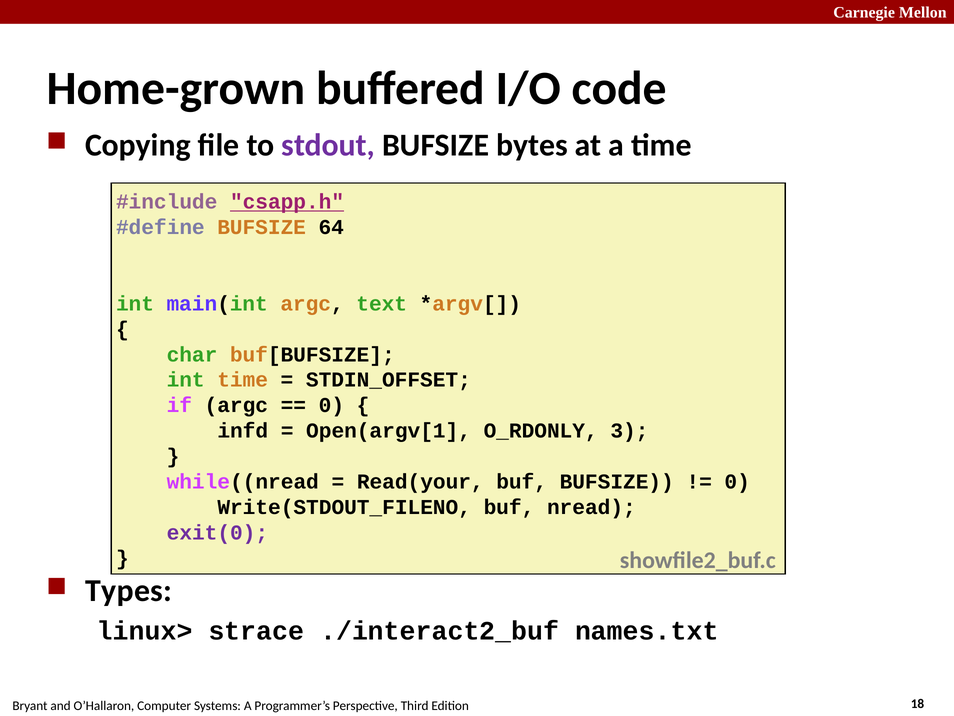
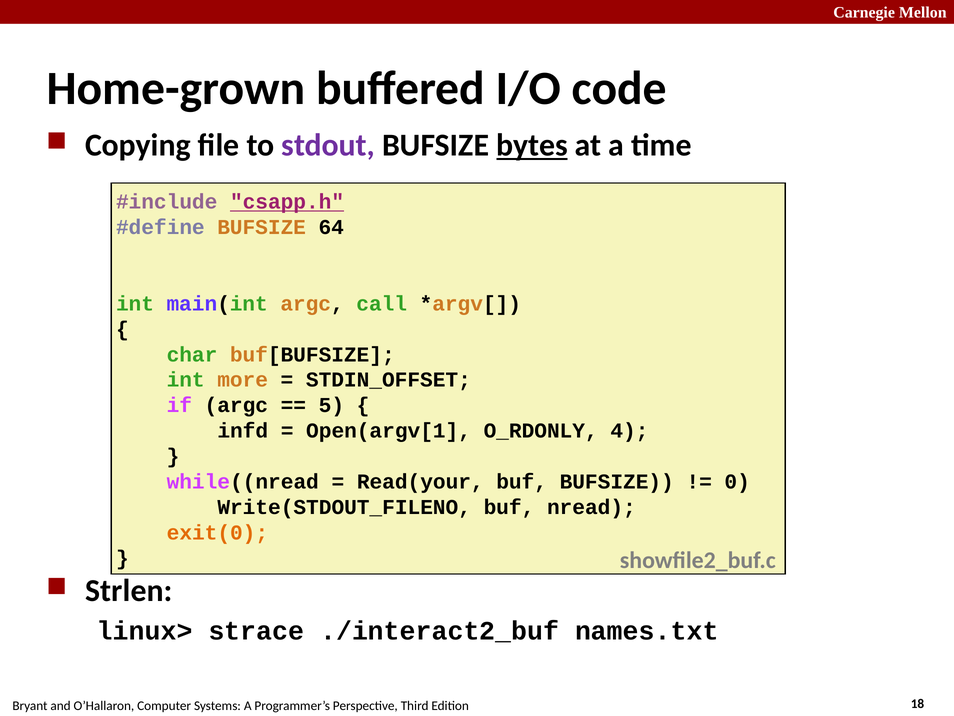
bytes underline: none -> present (532, 145)
text: text -> call (382, 303)
int time: time -> more (243, 380)
0: 0 -> 5 (331, 405)
3: 3 -> 4 (629, 431)
exit(0 colour: purple -> orange (217, 532)
Types: Types -> Strlen (129, 590)
